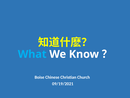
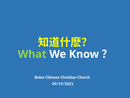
What colour: light blue -> light green (32, 54)
